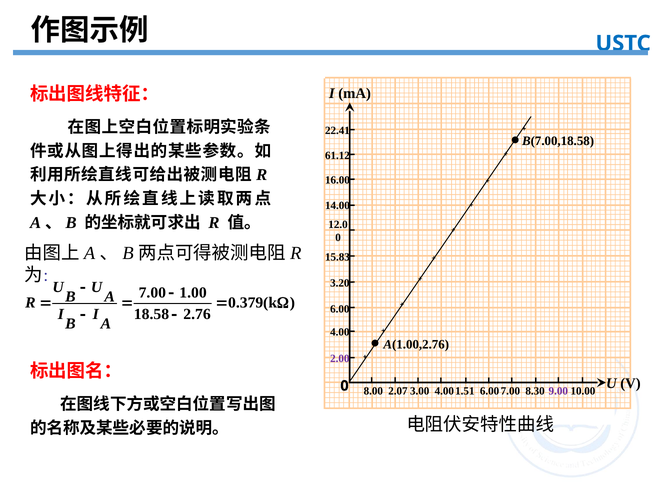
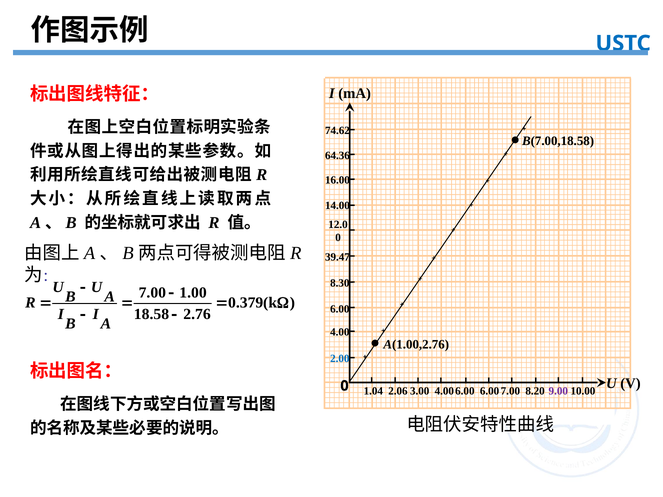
22.41: 22.41 -> 74.62 (337, 131)
61.12: 61.12 -> 64.36 (337, 156)
15.83: 15.83 -> 39.47 (337, 257)
3.20: 3.20 -> 8.30 (340, 283)
2.00 colour: purple -> blue (340, 359)
2.07: 2.07 -> 2.06 (398, 391)
8.30: 8.30 -> 8.20 (535, 391)
8.00: 8.00 -> 1.04 (373, 391)
3.00 1.51: 1.51 -> 6.00 (465, 391)
